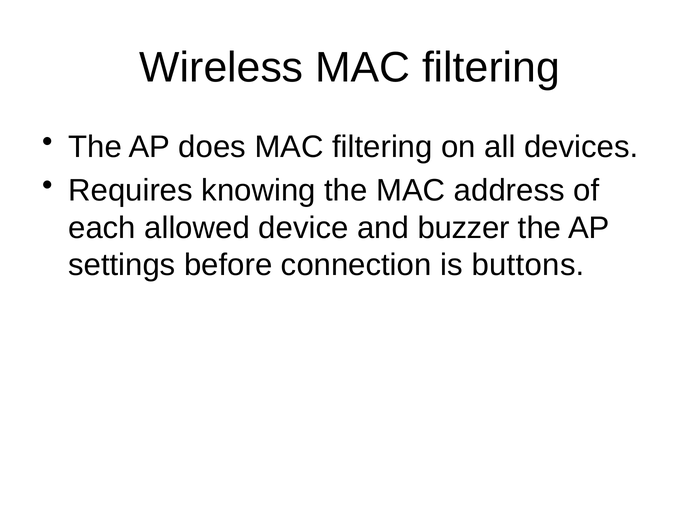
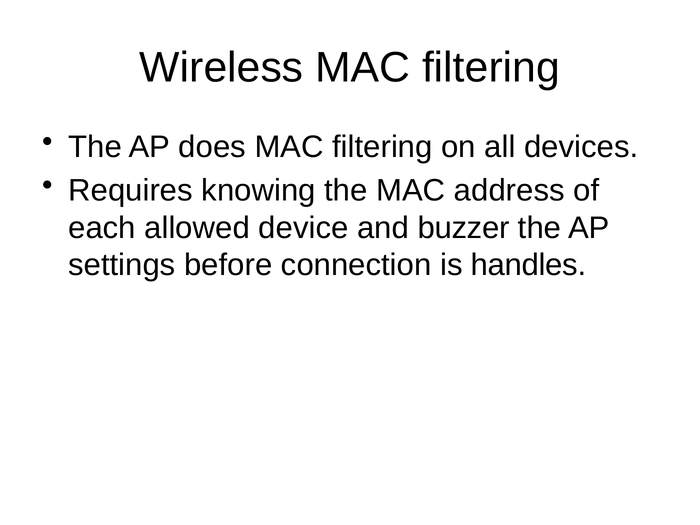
buttons: buttons -> handles (528, 265)
